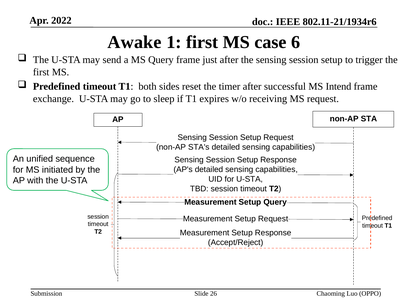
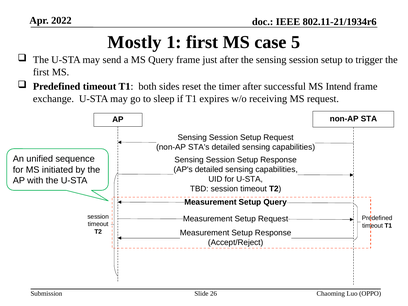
Awake: Awake -> Mostly (135, 42)
6: 6 -> 5 (296, 42)
